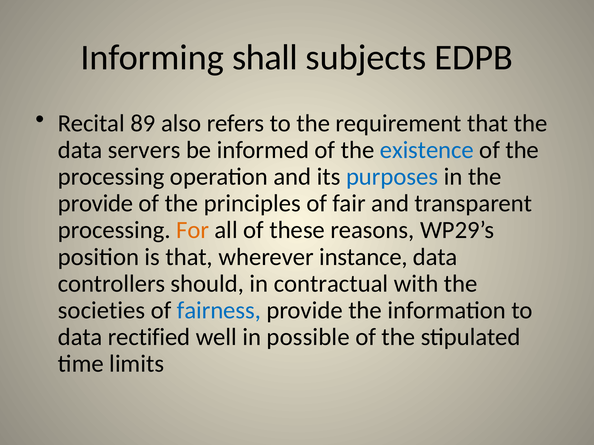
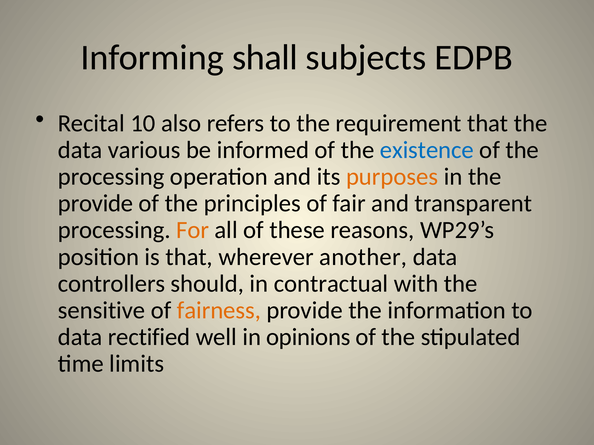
89: 89 -> 10 (143, 123)
servers: servers -> various (144, 150)
purposes colour: blue -> orange (392, 177)
instance: instance -> another (363, 257)
societies: societies -> sensitive (102, 311)
fairness colour: blue -> orange (219, 311)
possible: possible -> opinions (308, 337)
